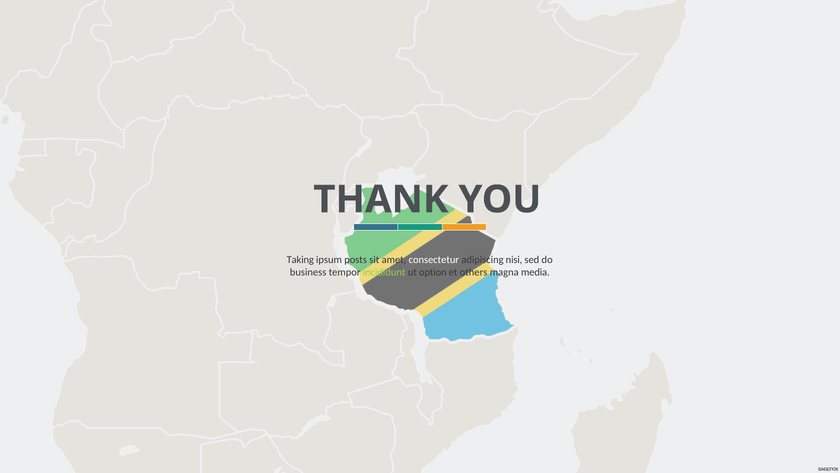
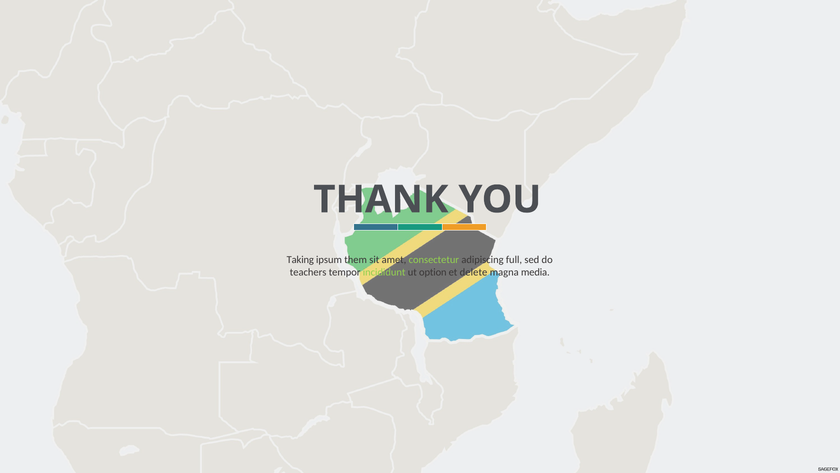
posts: posts -> them (356, 259)
consectetur colour: white -> light green (434, 259)
nisi: nisi -> full (514, 259)
business: business -> teachers (308, 272)
others: others -> delete (474, 272)
